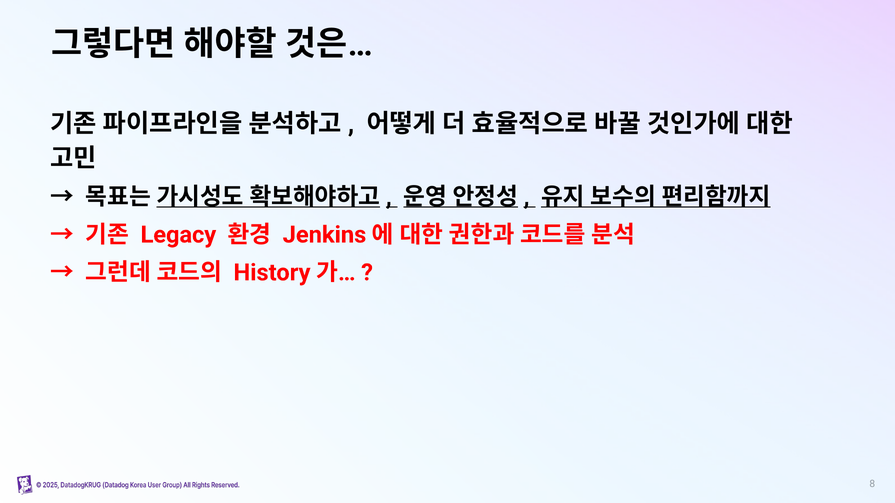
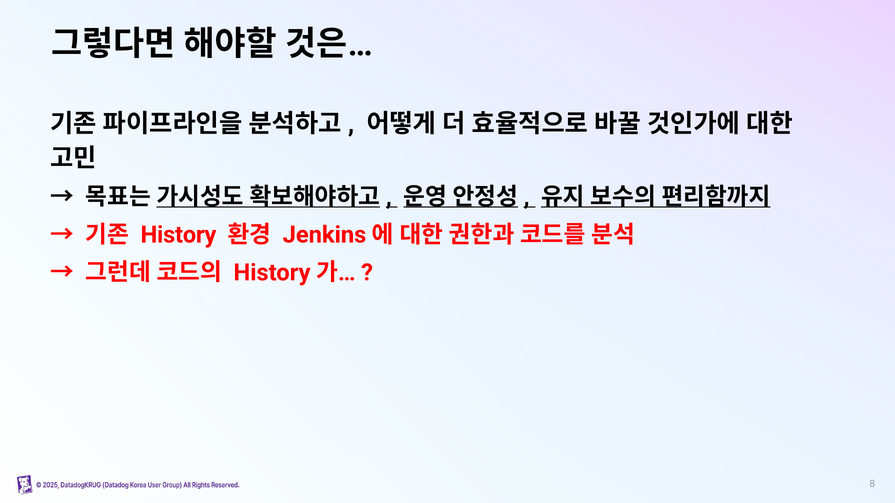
Legacy: Legacy -> History (178, 235)
